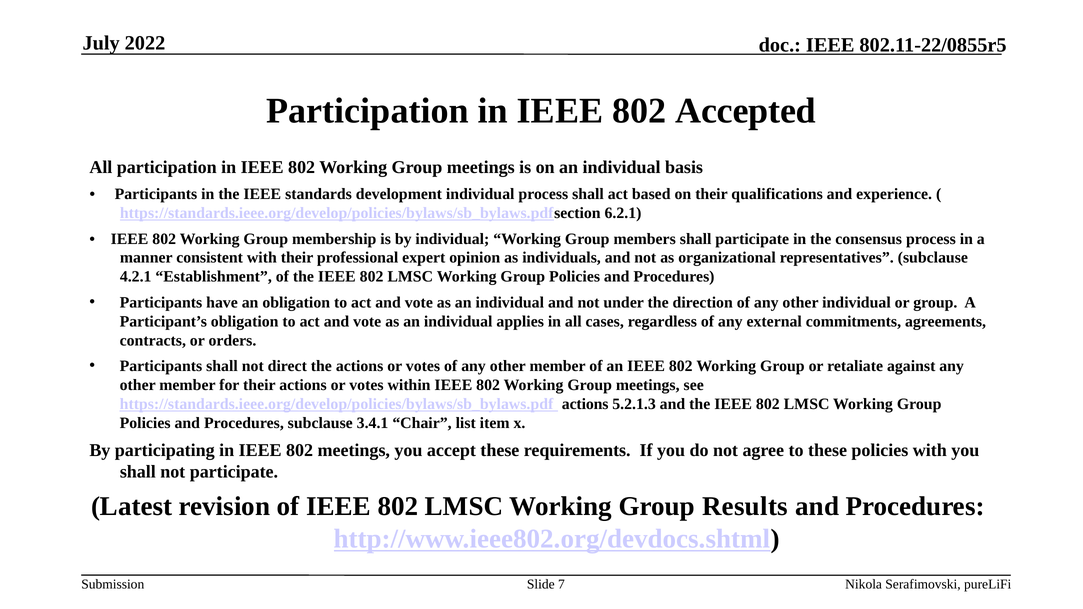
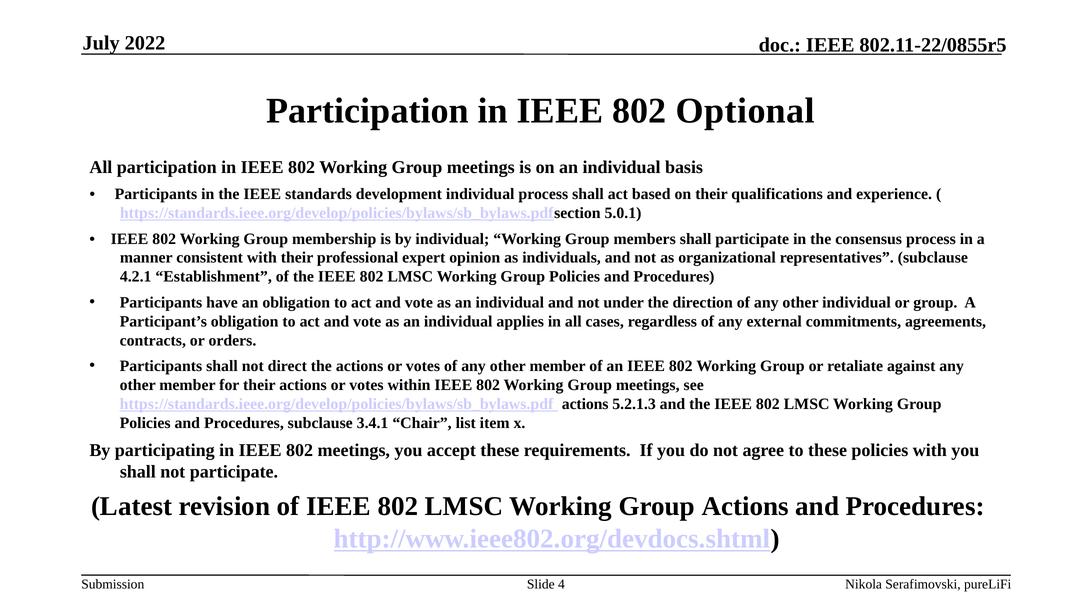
Accepted: Accepted -> Optional (745, 111)
6.2.1: 6.2.1 -> 5.0.1 (623, 213)
Group Results: Results -> Actions (745, 506)
7: 7 -> 4 (561, 584)
